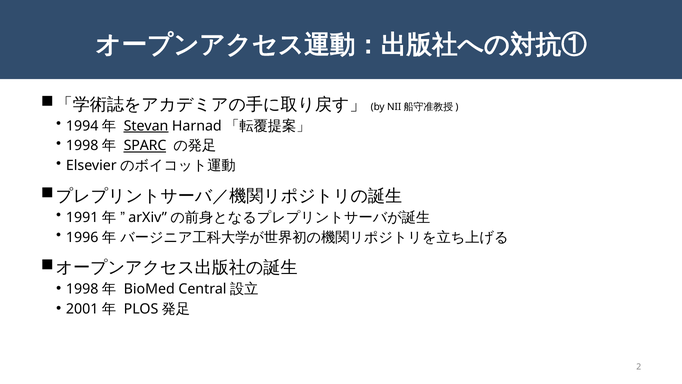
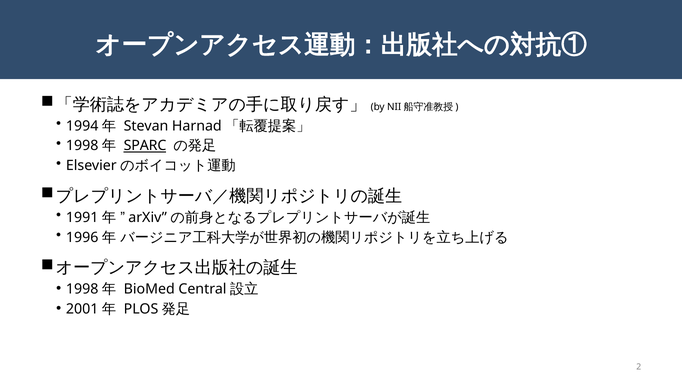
Stevan underline: present -> none (146, 126)
